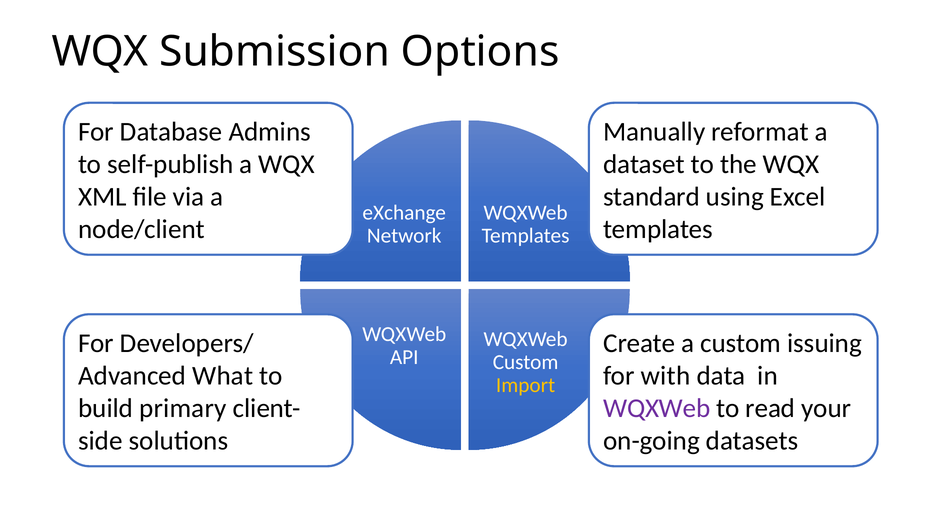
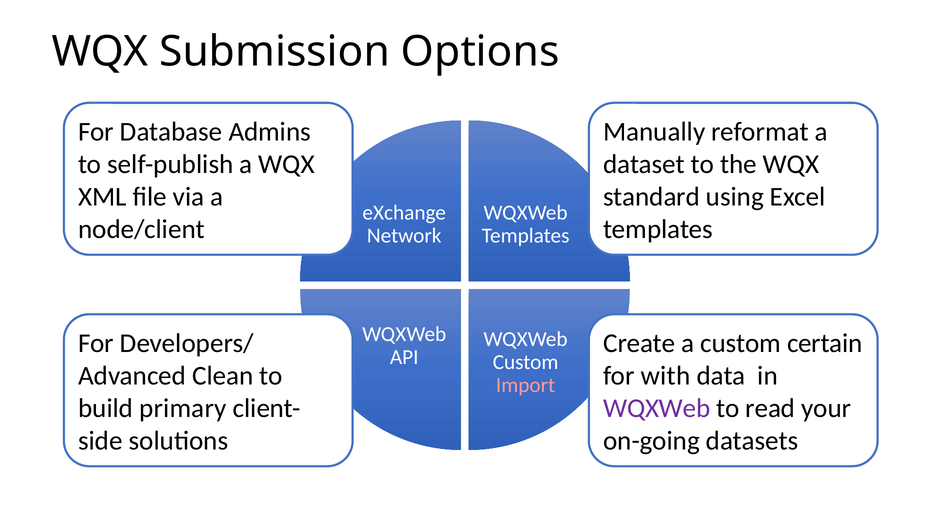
issuing: issuing -> certain (825, 343)
What: What -> Clean (223, 376)
Import colour: yellow -> pink (526, 385)
